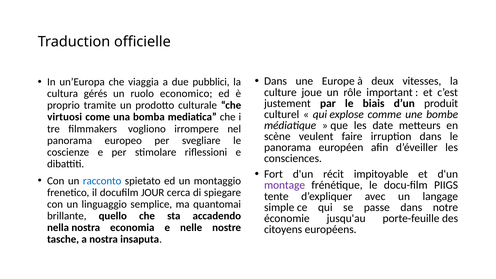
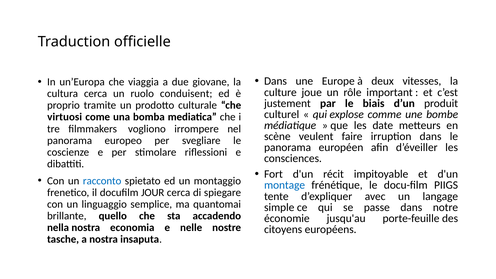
pubblici: pubblici -> giovane (211, 82)
cultura gérés: gérés -> cerca (96, 94)
economico: economico -> conduisent (186, 94)
montage colour: purple -> blue (285, 185)
